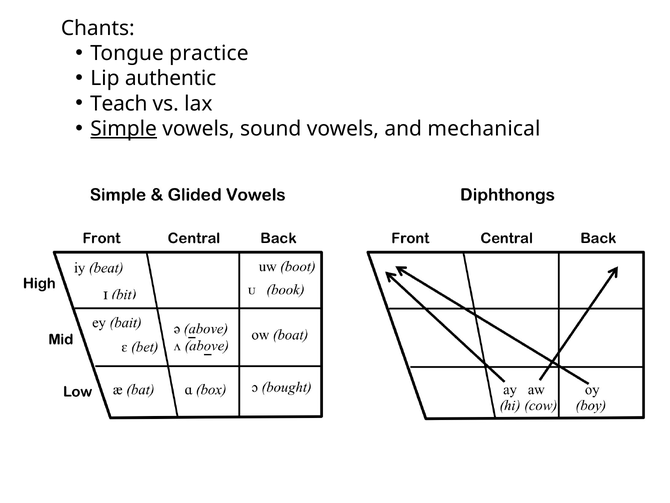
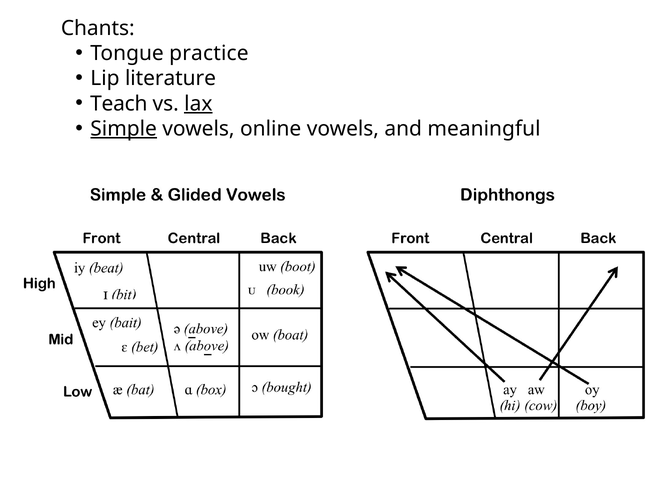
authentic: authentic -> literature (171, 78)
lax underline: none -> present (198, 104)
sound: sound -> online (271, 129)
mechanical: mechanical -> meaningful (484, 129)
